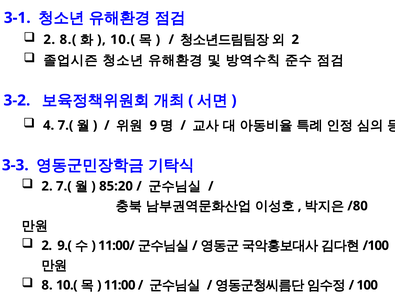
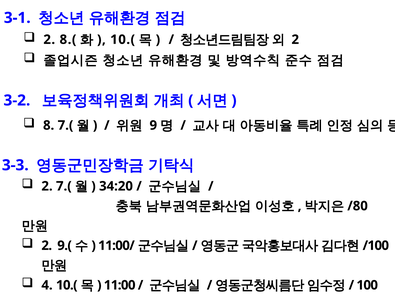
4: 4 -> 8 (49, 125)
85:20: 85:20 -> 34:20 (116, 186)
8: 8 -> 4 (47, 284)
